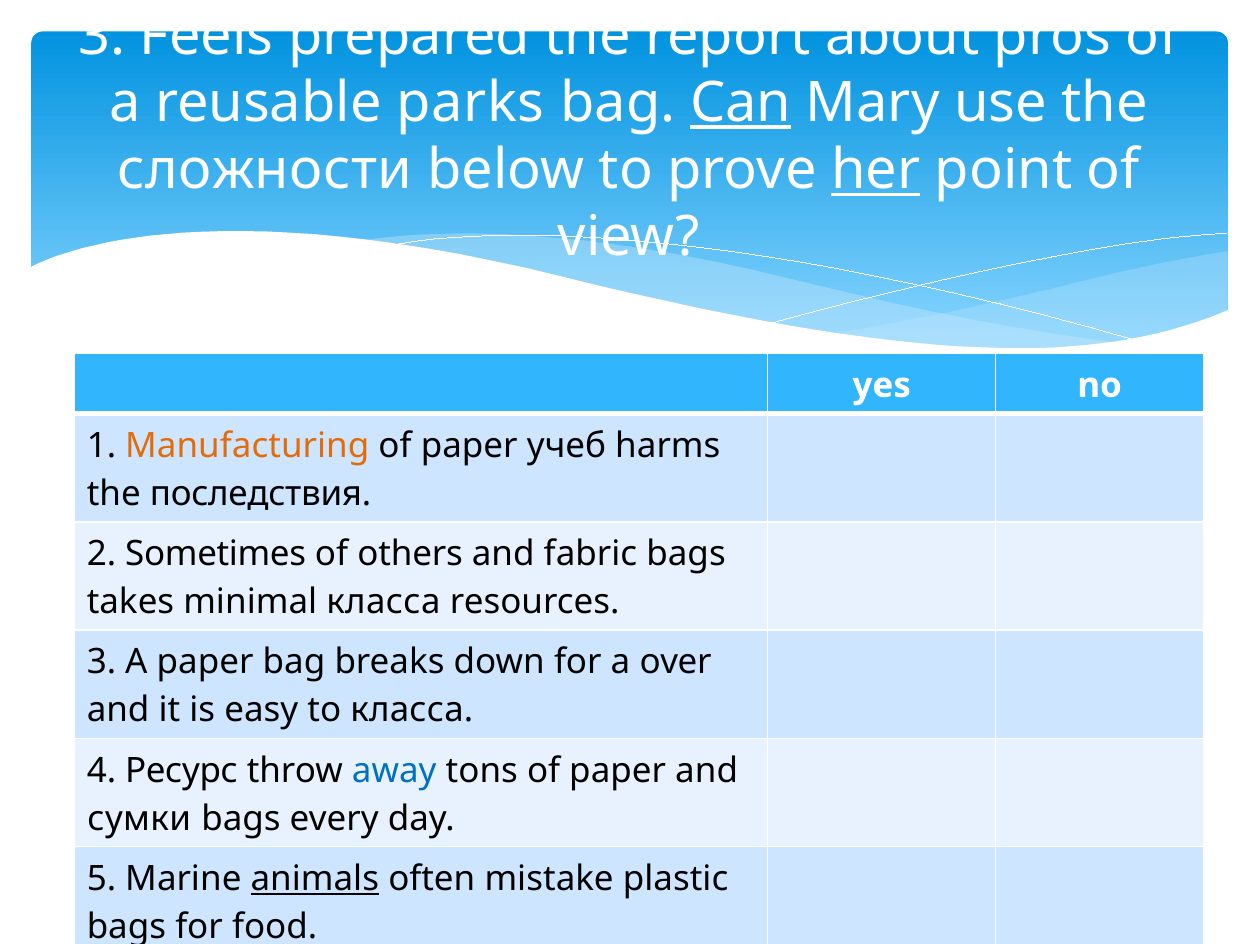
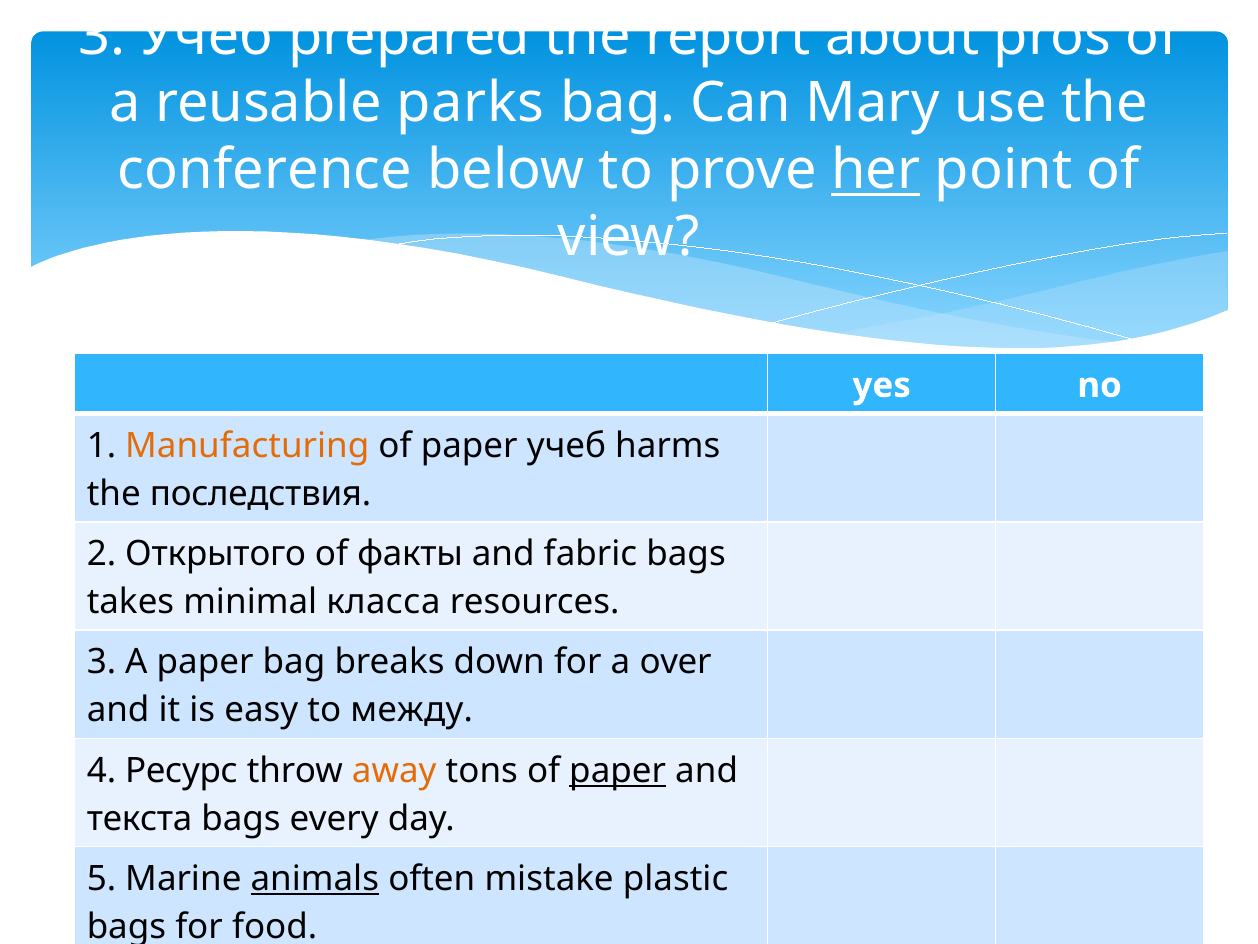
3 Feels: Feels -> Учеб (207, 36)
Can underline: present -> none (741, 103)
сложности: сложности -> conference (265, 170)
Sometimes: Sometimes -> Открытого (216, 554)
others: others -> факты (410, 554)
to класса: класса -> между (412, 710)
away colour: blue -> orange (394, 770)
paper underline: none -> present (618, 770)
сумки: сумки -> текста (140, 818)
